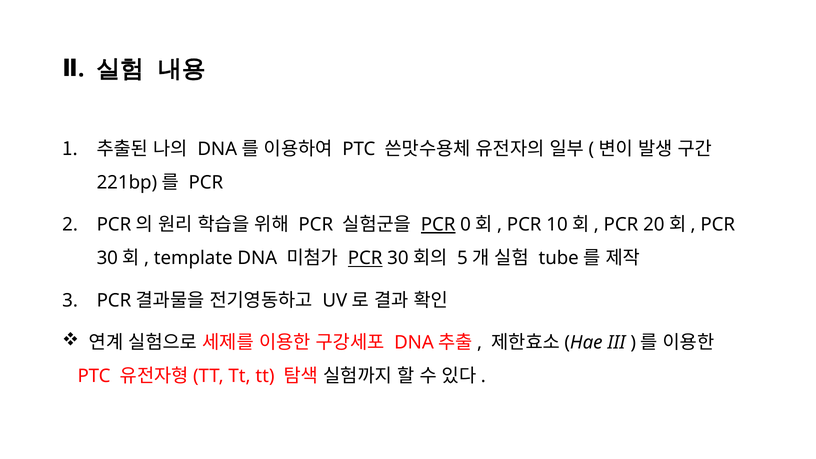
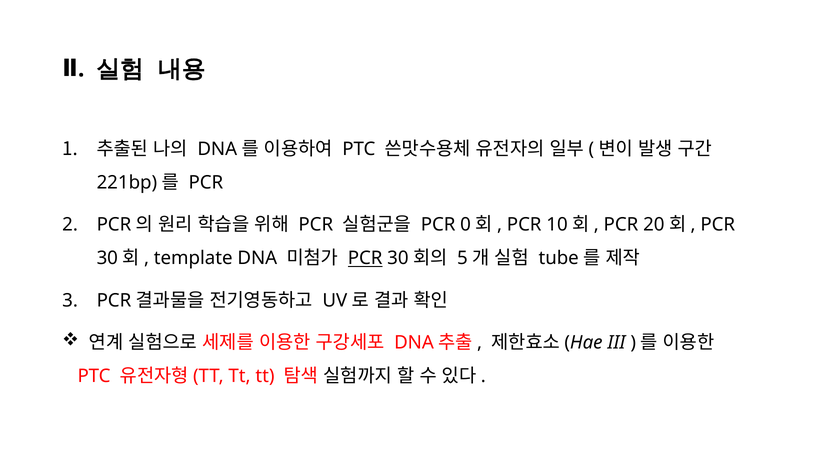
PCR underline: present -> none (438, 225)
